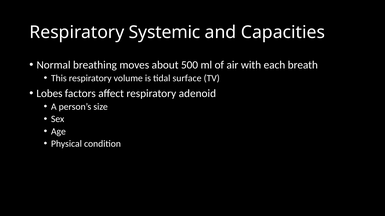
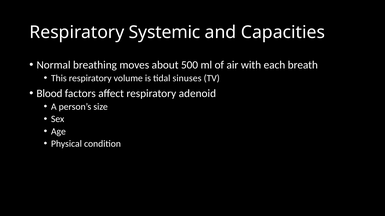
surface: surface -> sinuses (187, 78)
Lobes: Lobes -> Blood (49, 94)
